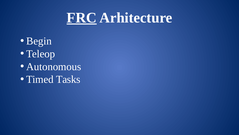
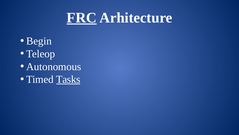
Tasks underline: none -> present (68, 79)
